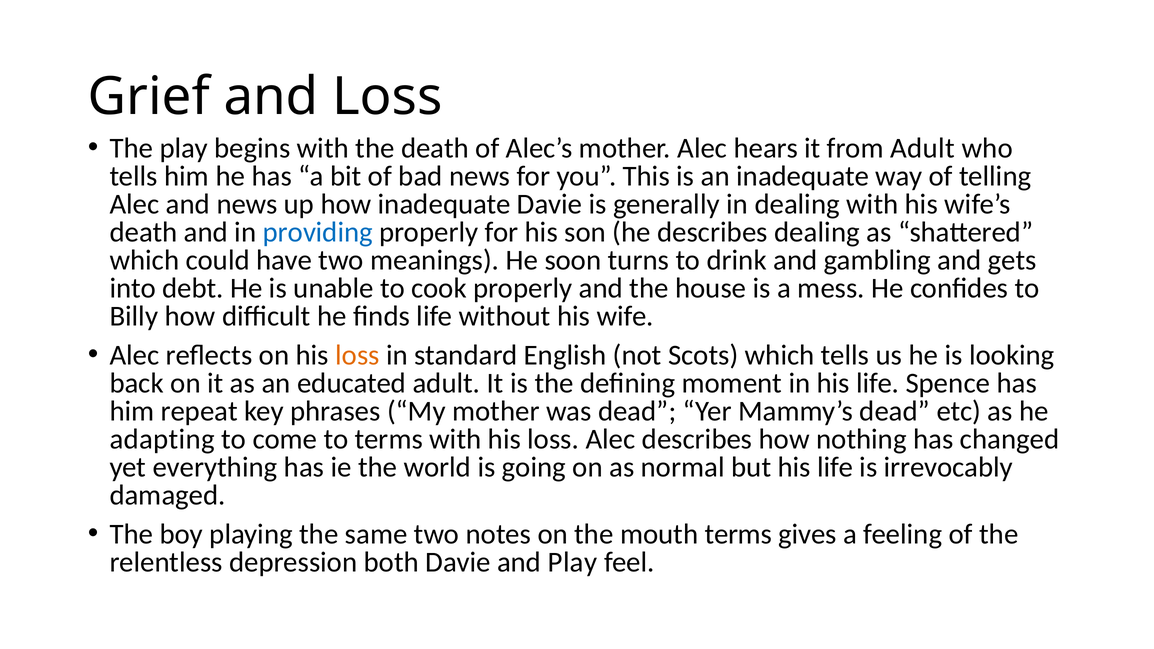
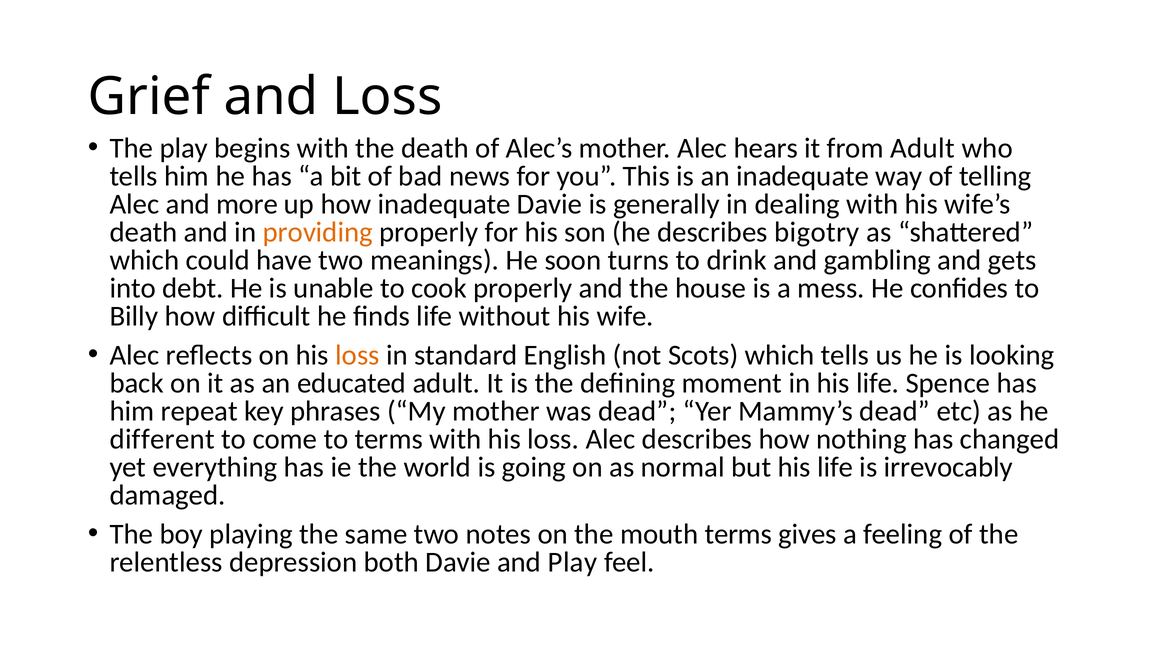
and news: news -> more (247, 204)
providing colour: blue -> orange (318, 232)
describes dealing: dealing -> bigotry (817, 232)
adapting: adapting -> different (162, 439)
